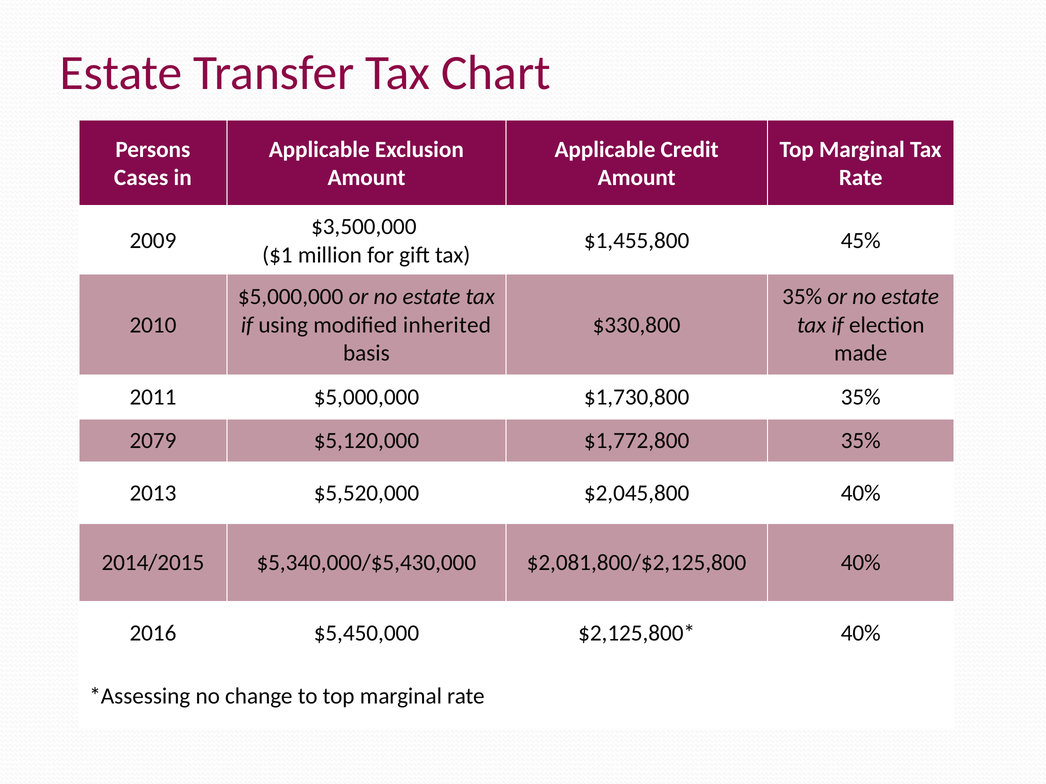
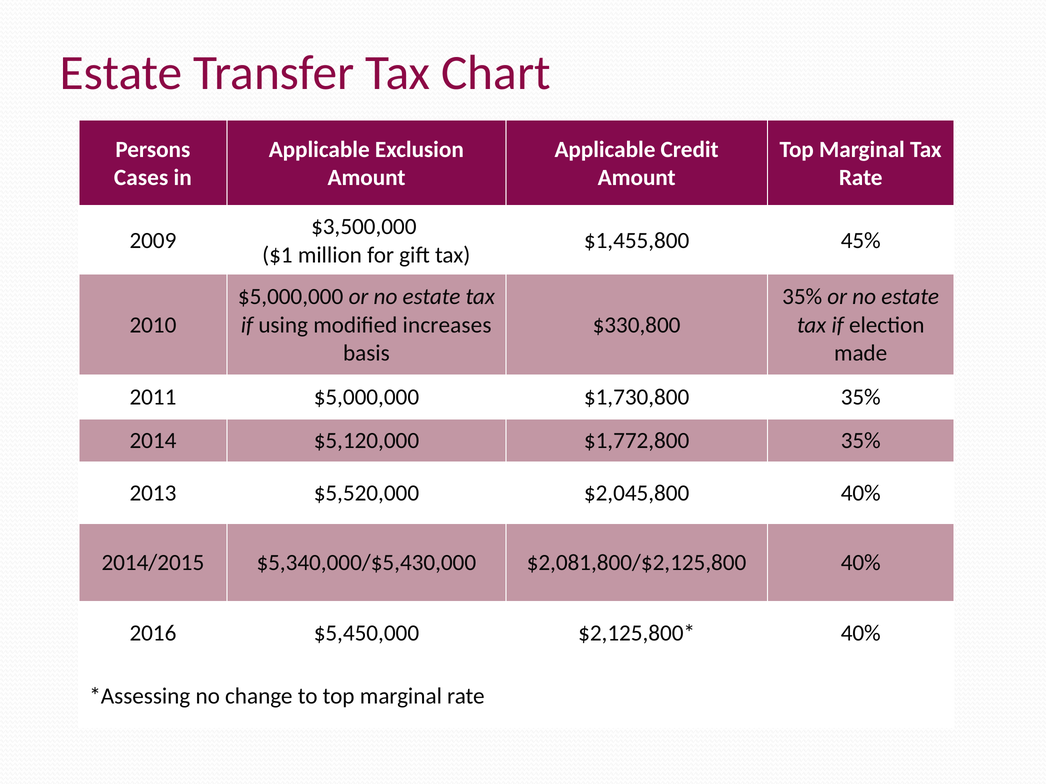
inherited: inherited -> increases (447, 325)
2079: 2079 -> 2014 (153, 441)
